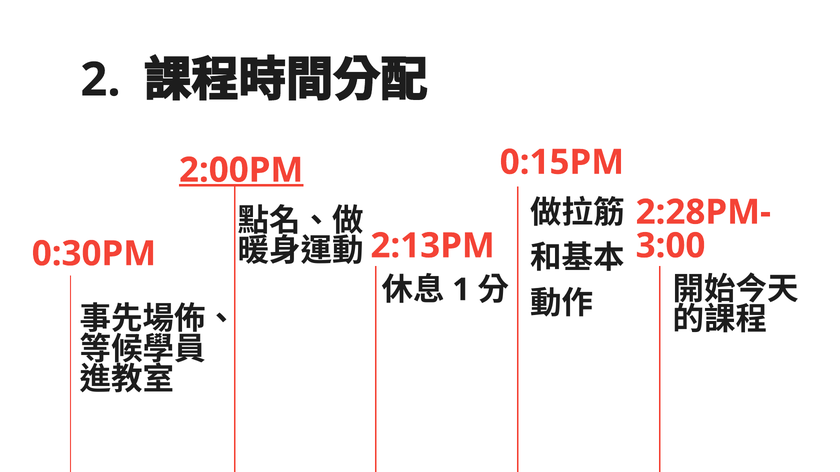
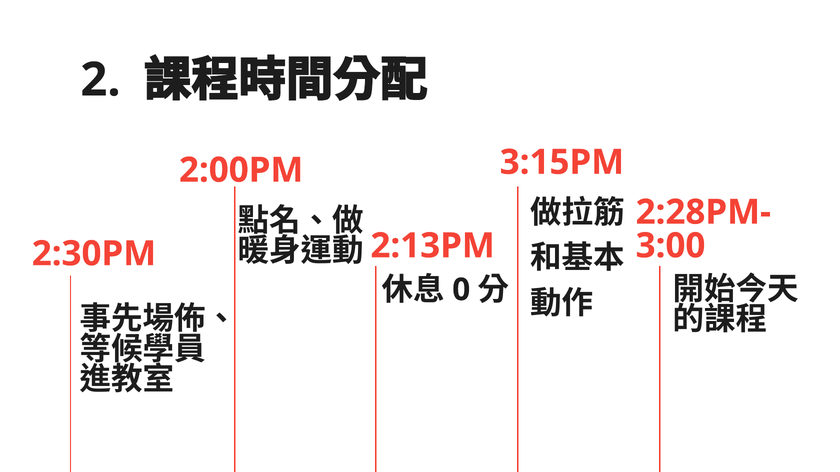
0:15PM: 0:15PM -> 3:15PM (562, 162)
2:00PM underline: present -> none (241, 170)
0:30PM: 0:30PM -> 2:30PM (94, 254)
1: 1 -> 0 (461, 290)
